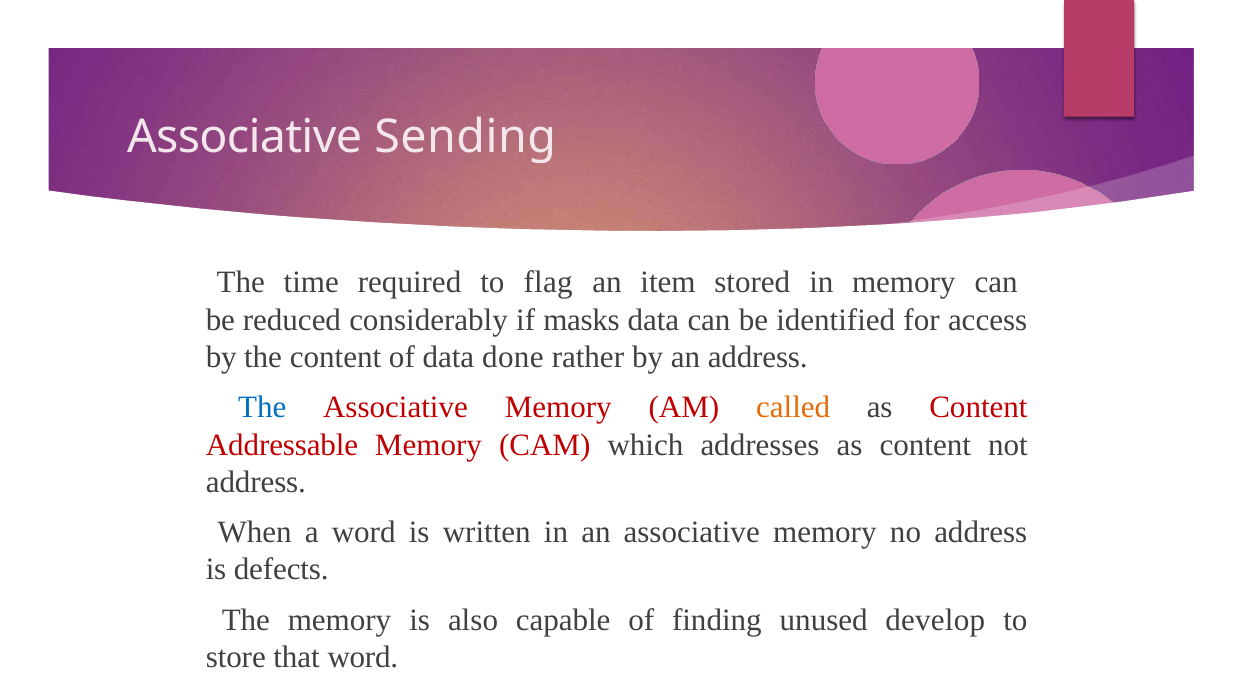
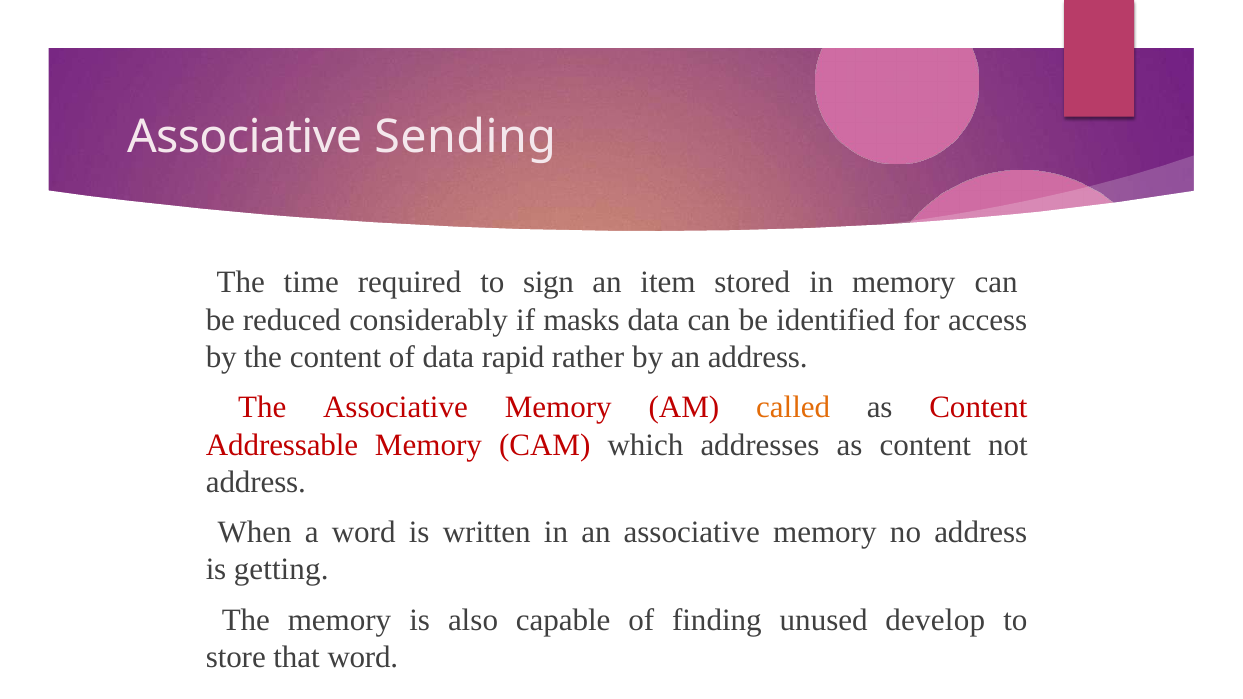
flag: flag -> sign (548, 283)
done: done -> rapid (513, 357)
The colour: blue -> red (262, 408)
defects: defects -> getting (281, 570)
